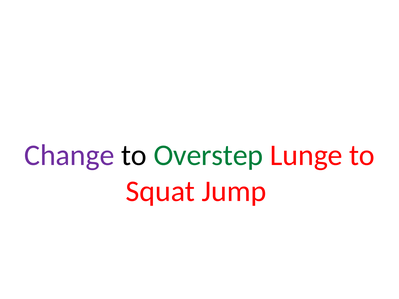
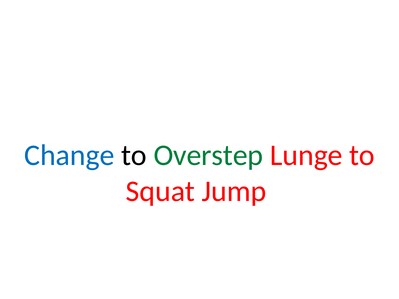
Change colour: purple -> blue (69, 155)
